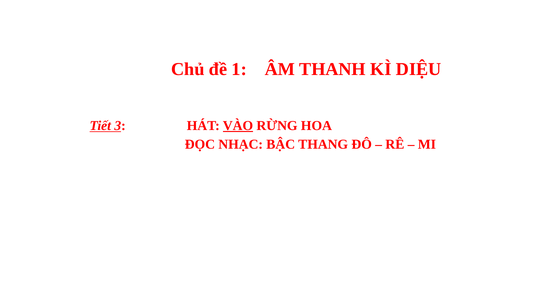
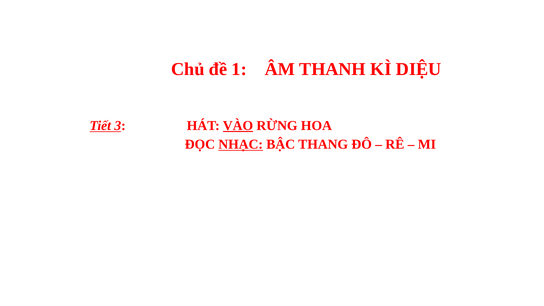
NHẠC underline: none -> present (241, 144)
